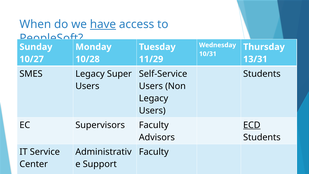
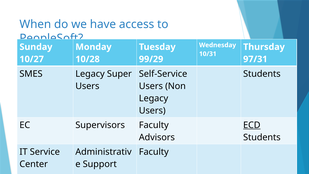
have underline: present -> none (103, 24)
11/29: 11/29 -> 99/29 (151, 59)
13/31: 13/31 -> 97/31 (255, 59)
